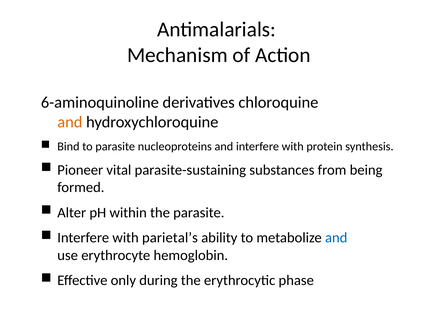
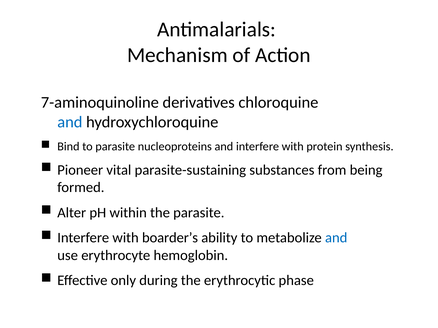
6-aminoquinoline: 6-aminoquinoline -> 7-aminoquinoline (100, 102)
and colour: orange -> blue (70, 122)
parietal’s: parietal’s -> boarder’s (170, 238)
